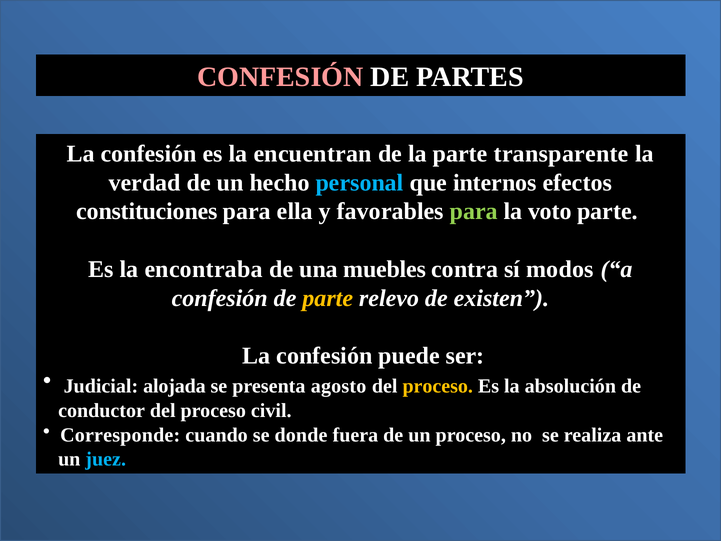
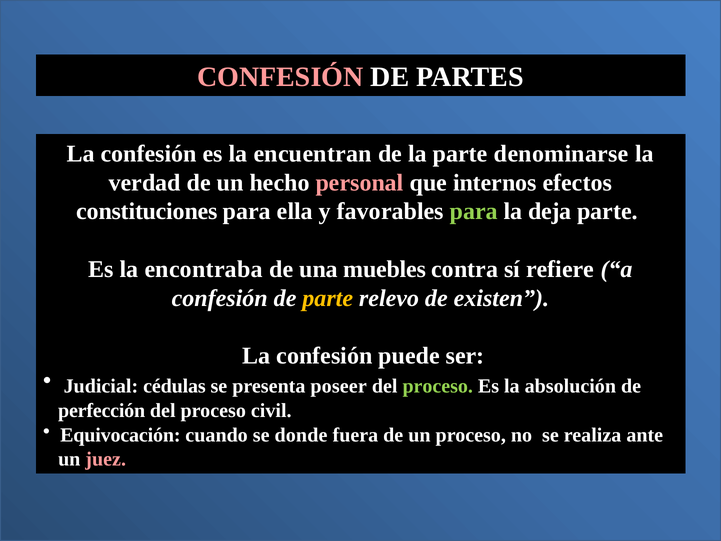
transparente: transparente -> denominarse (561, 154)
personal colour: light blue -> pink (360, 183)
voto: voto -> deja (550, 211)
modos: modos -> refiere (560, 269)
alojada: alojada -> cédulas (174, 386)
agosto: agosto -> poseer (339, 386)
proceso colour: yellow -> light green (438, 386)
conductor: conductor -> perfección (102, 411)
Corresponde: Corresponde -> Equivocación (120, 435)
juez colour: light blue -> pink (106, 459)
